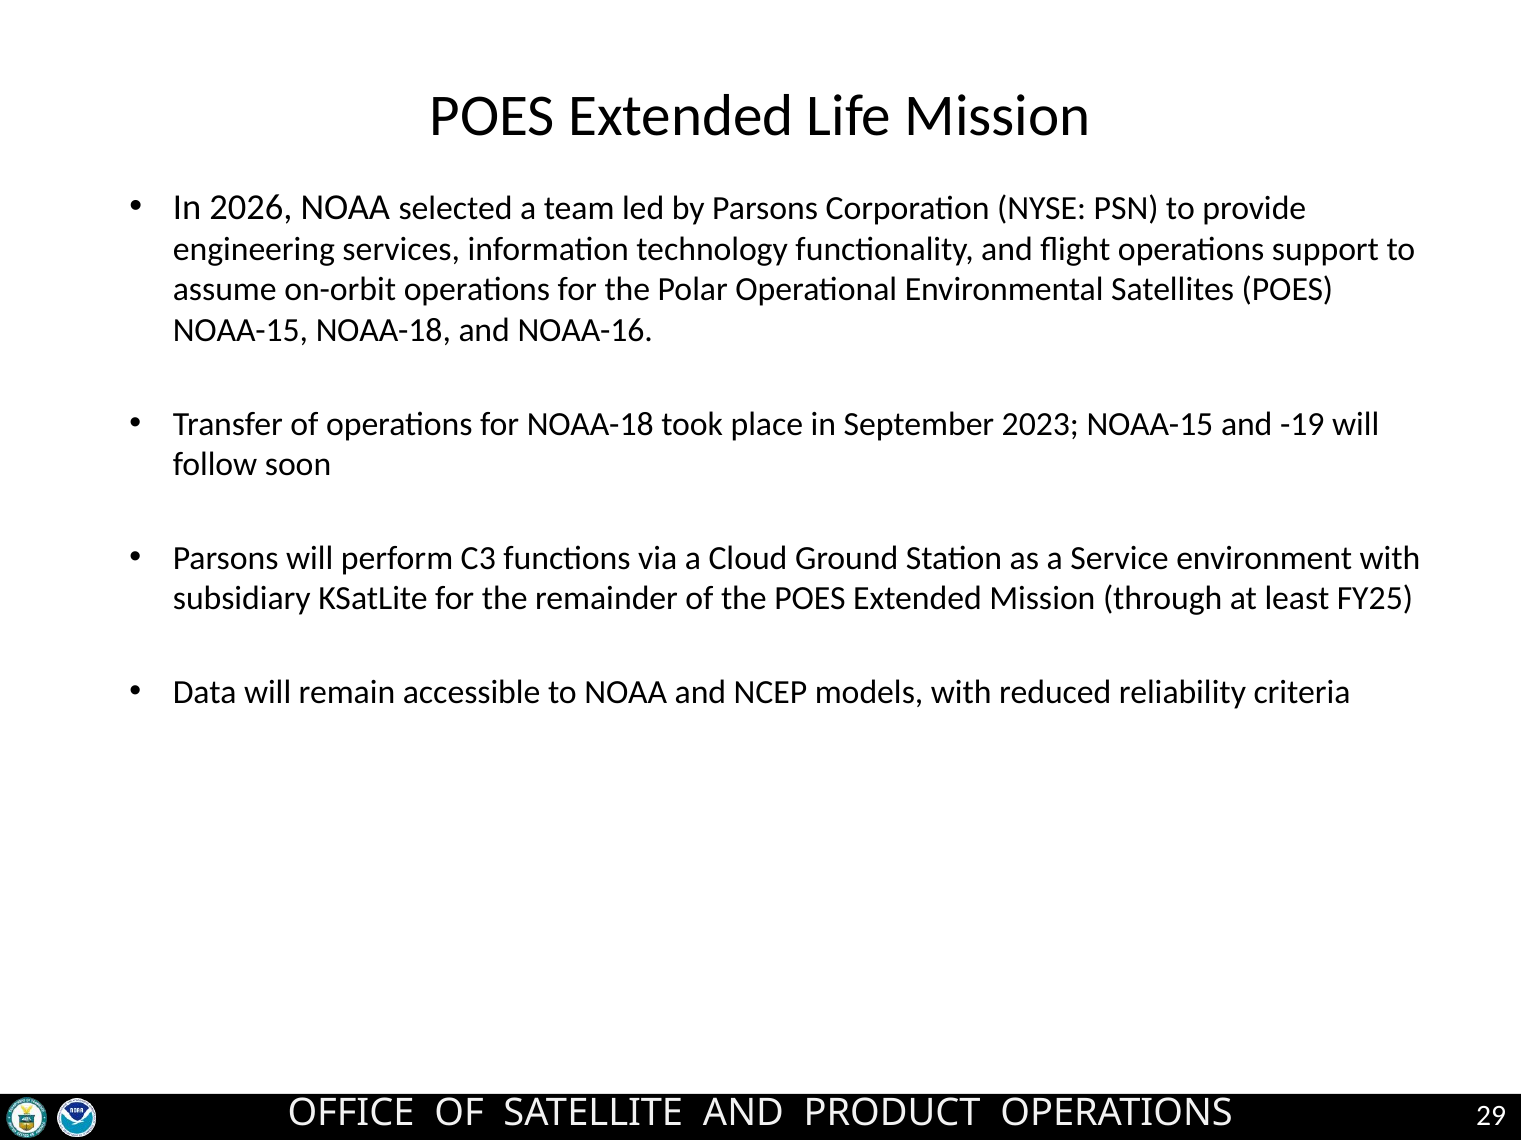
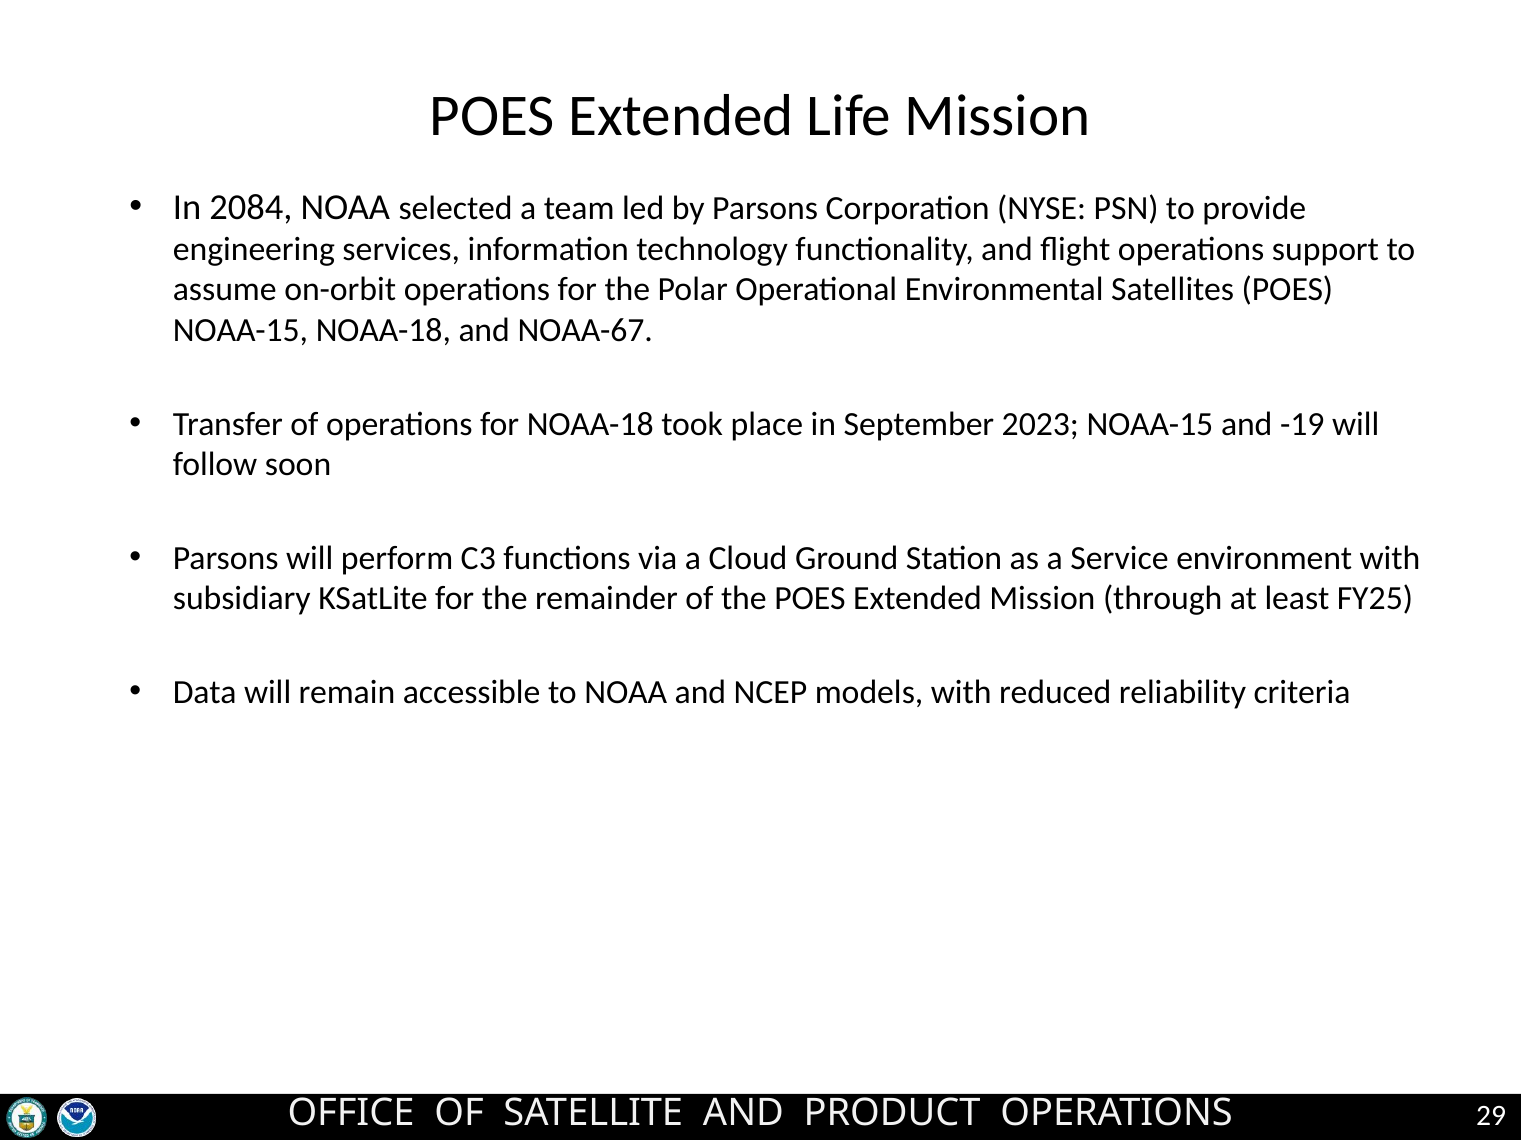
2026: 2026 -> 2084 (251, 207)
NOAA-16: NOAA-16 -> NOAA-67 (585, 331)
